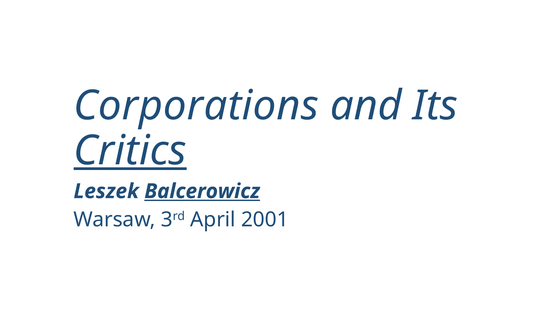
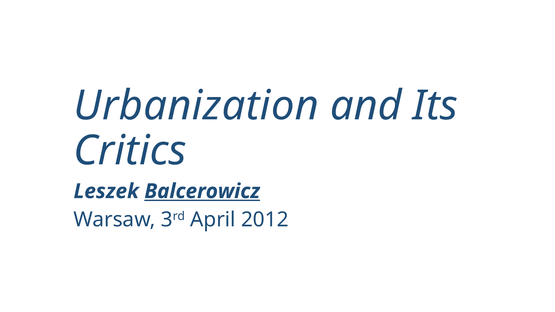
Corporations: Corporations -> Urbanization (196, 106)
Critics underline: present -> none (130, 151)
2001: 2001 -> 2012 (265, 220)
